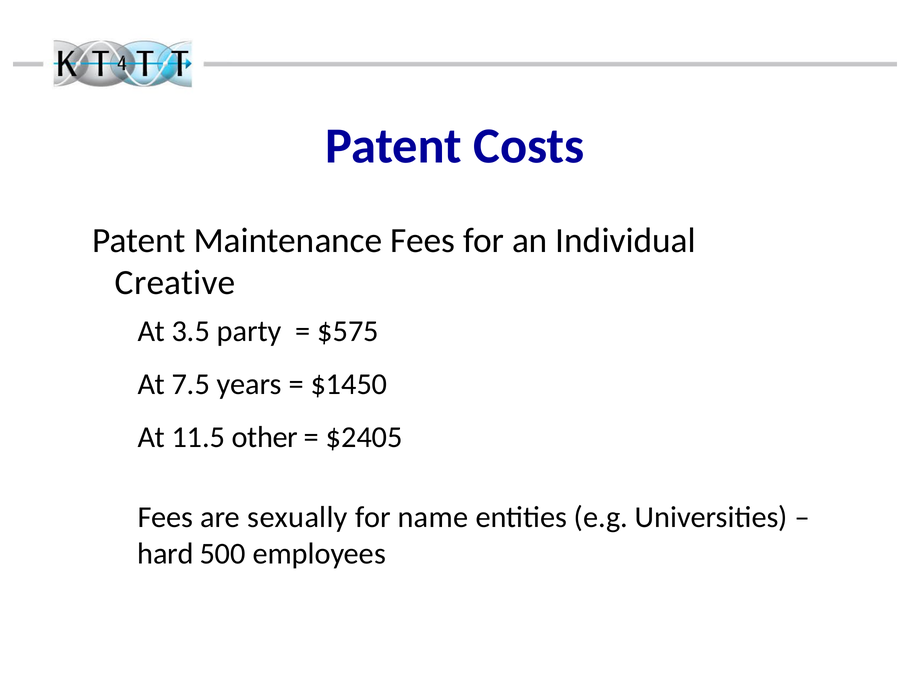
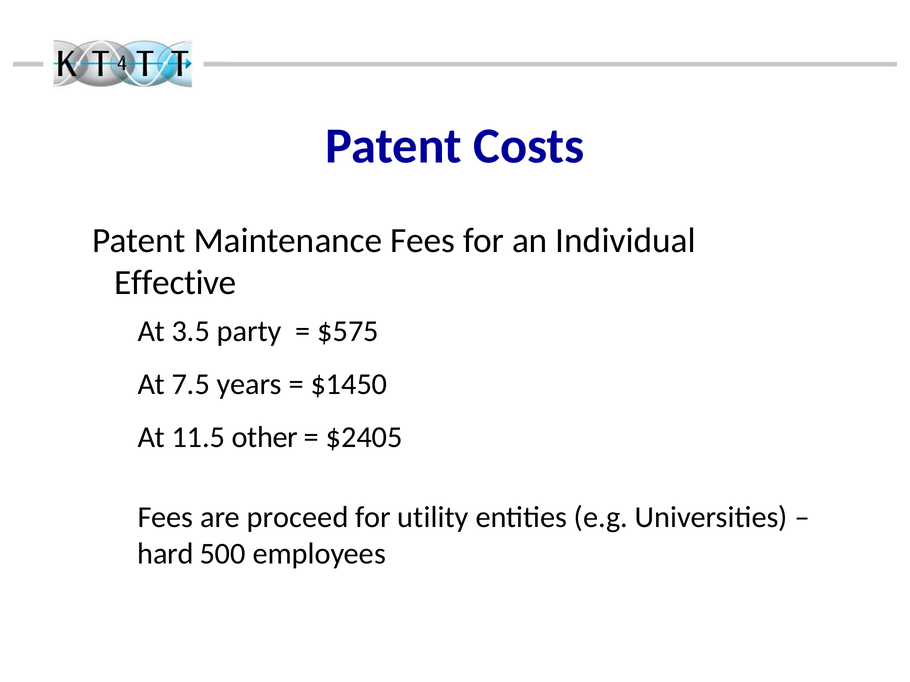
Creative: Creative -> Effective (176, 283)
sexually: sexually -> proceed (298, 518)
name: name -> utility (433, 518)
